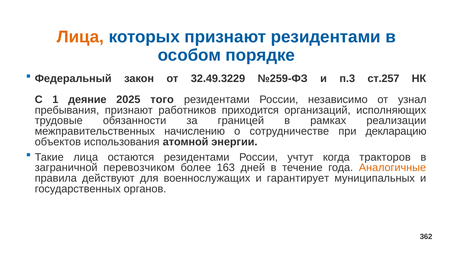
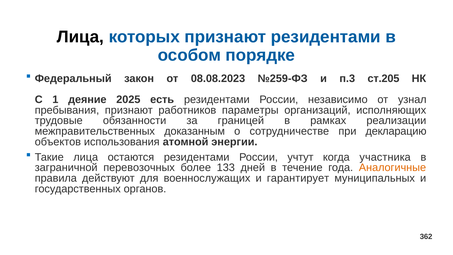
Лица colour: orange -> black (80, 37)
32.49.3229: 32.49.3229 -> 08.08.2023 (218, 78)
ст.257: ст.257 -> ст.205 (383, 78)
того: того -> есть (162, 100)
приходится: приходится -> параметры (250, 110)
начислению: начислению -> доказанным (195, 131)
тракторов: тракторов -> участника (385, 157)
перевозчиком: перевозчиком -> перевозочных (139, 168)
163: 163 -> 133 (226, 168)
